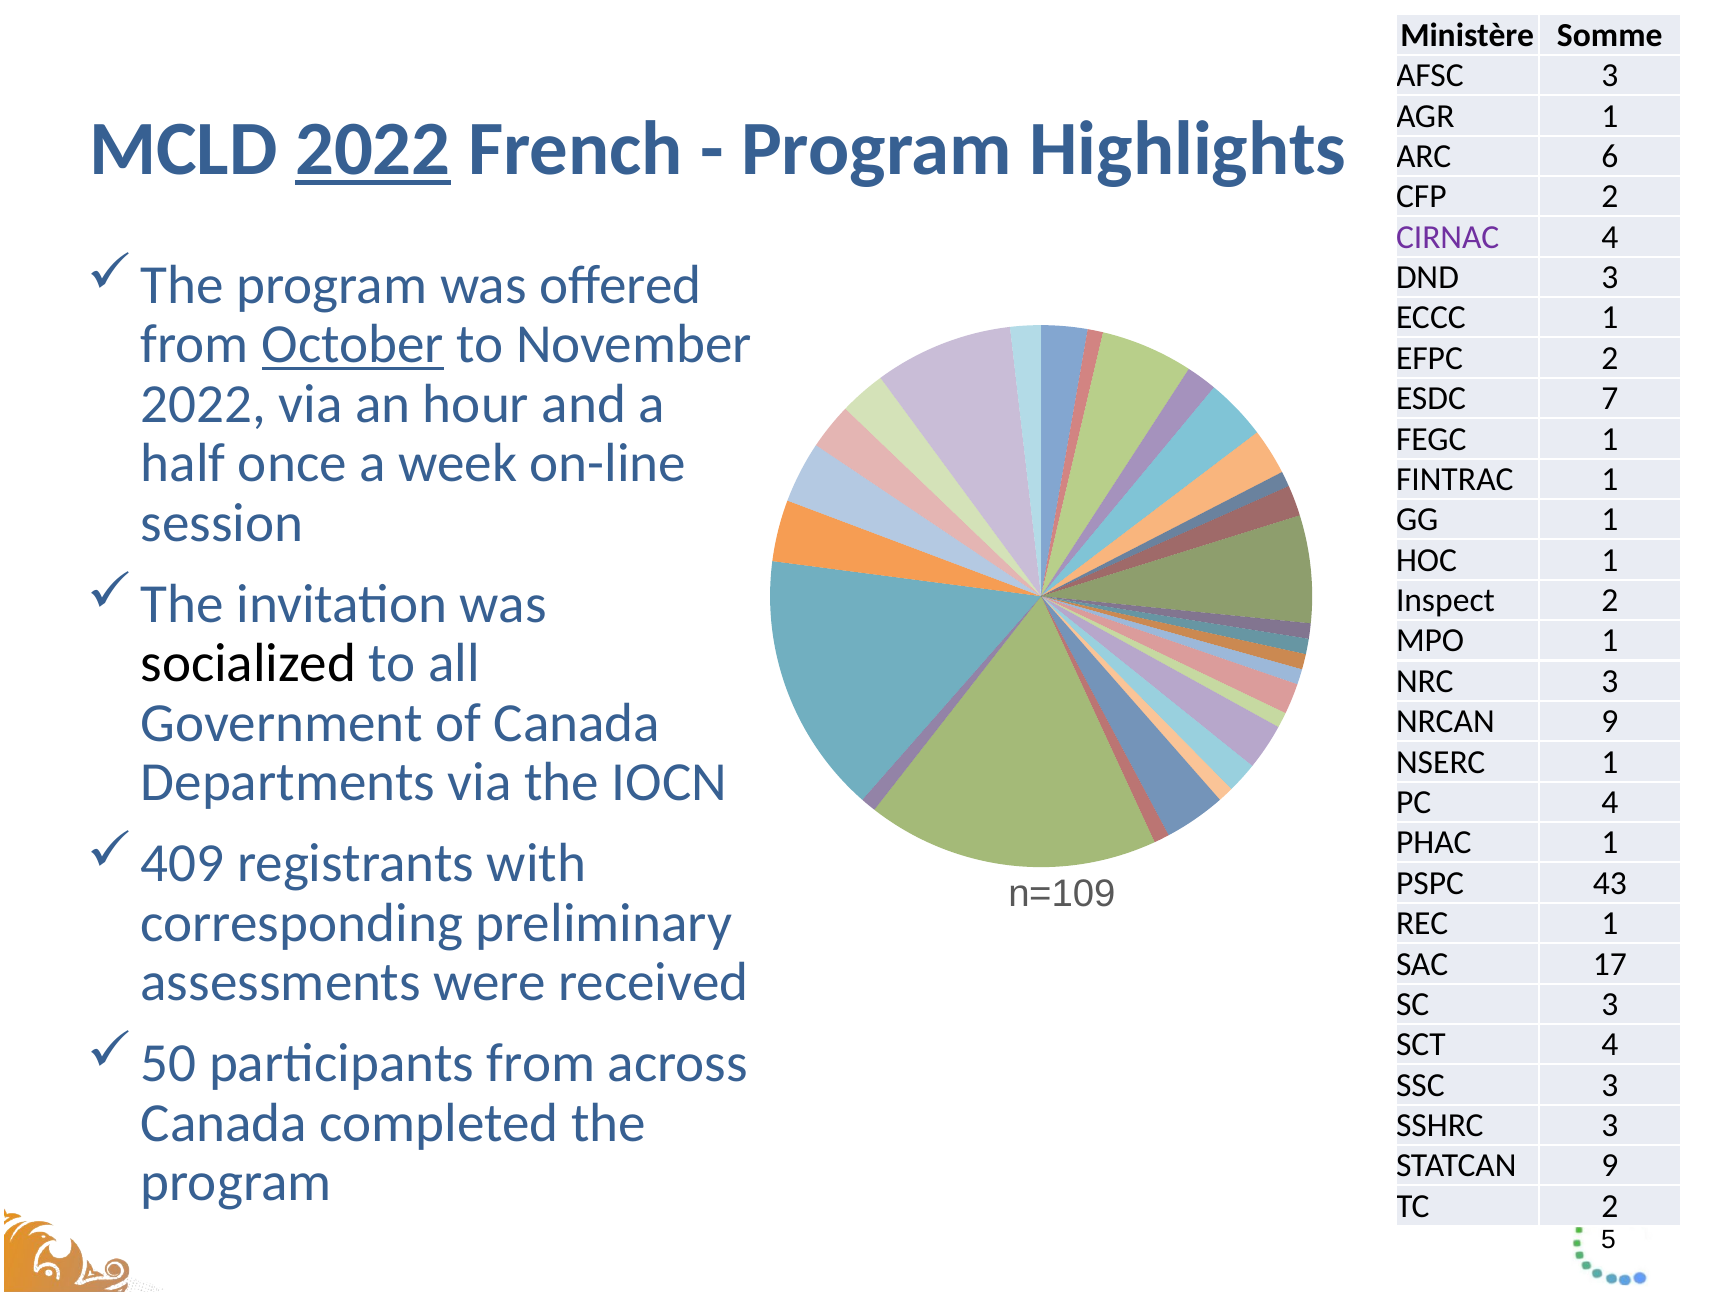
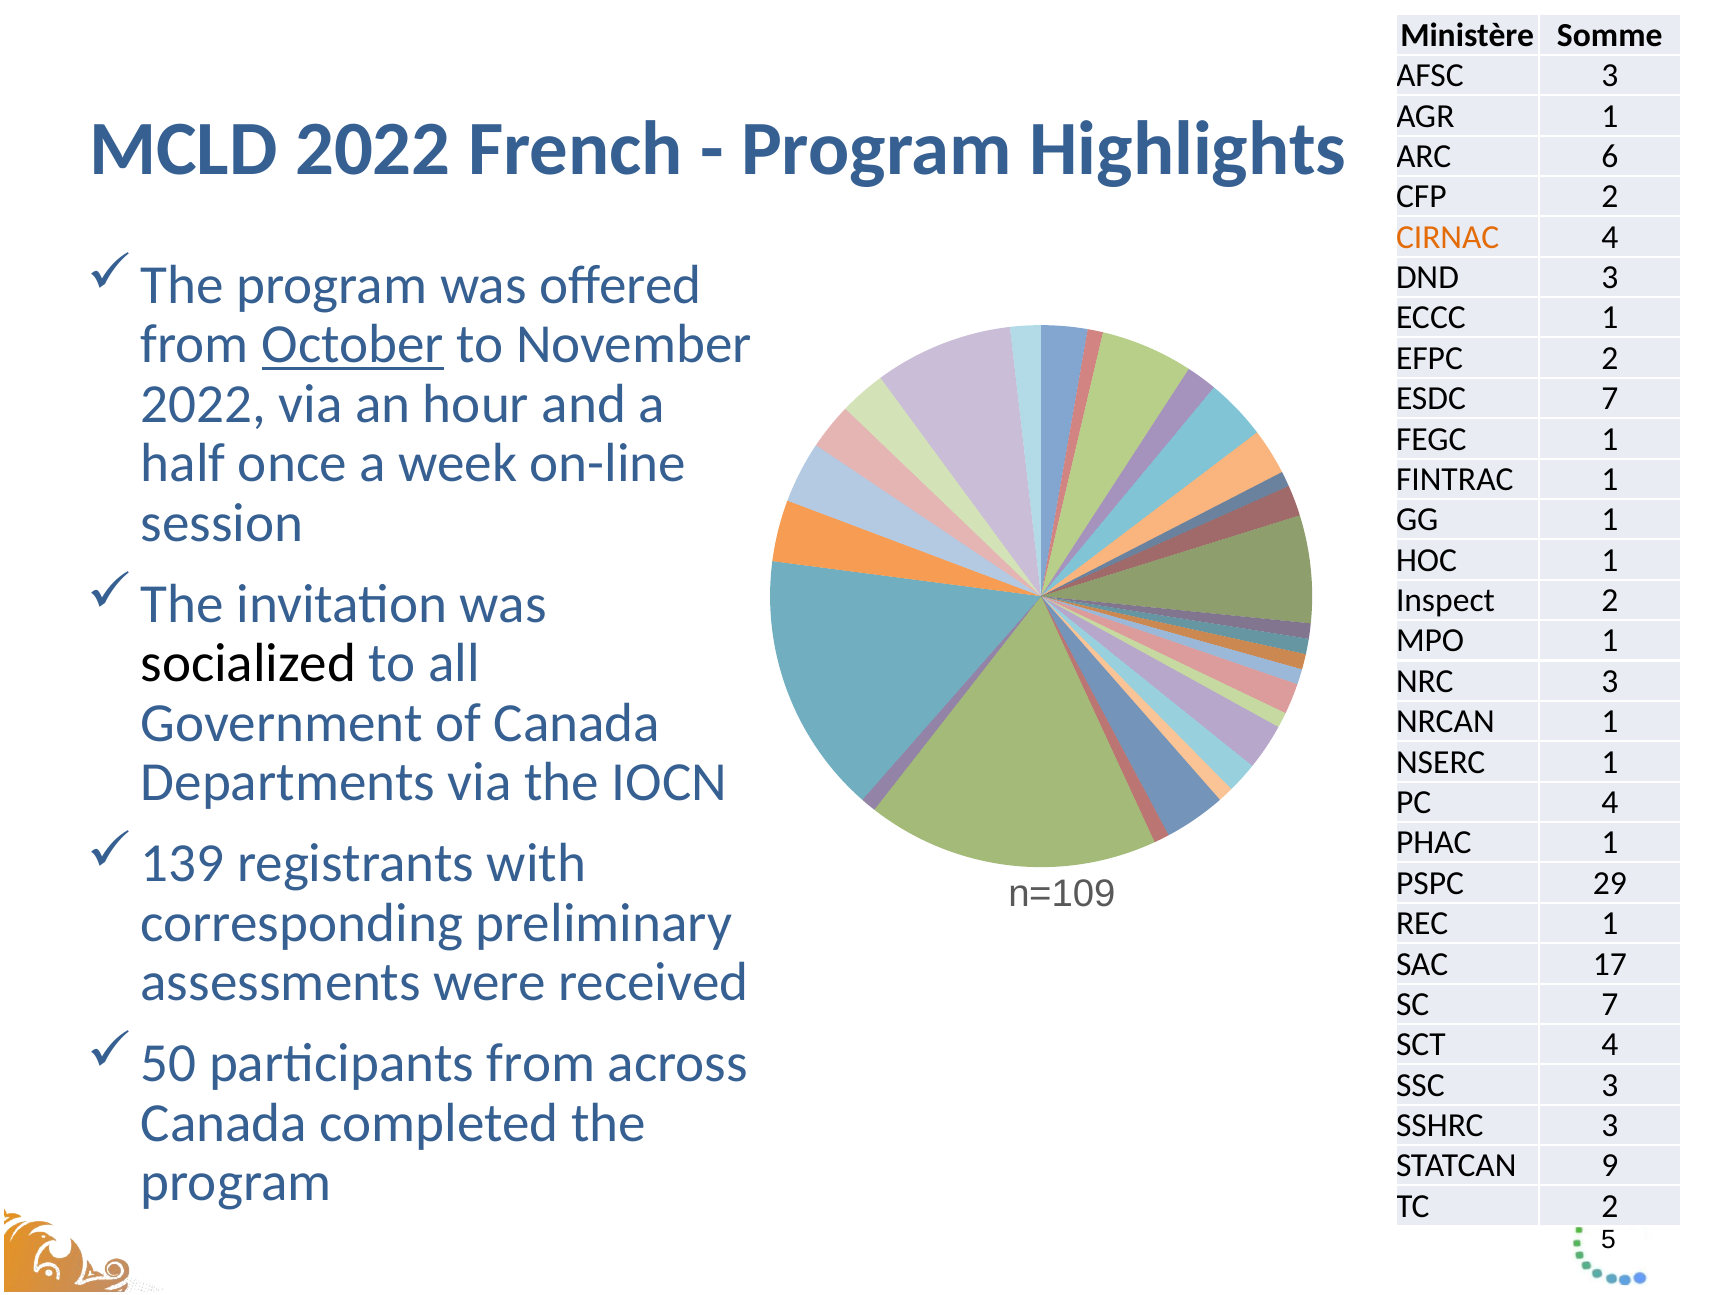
2022 underline: present -> none (373, 149)
CIRNAC colour: purple -> orange (1448, 237)
NRCAN 9: 9 -> 1 (1610, 722)
409: 409 -> 139 (183, 864)
43: 43 -> 29 (1610, 883)
SC 3: 3 -> 7 (1610, 1005)
